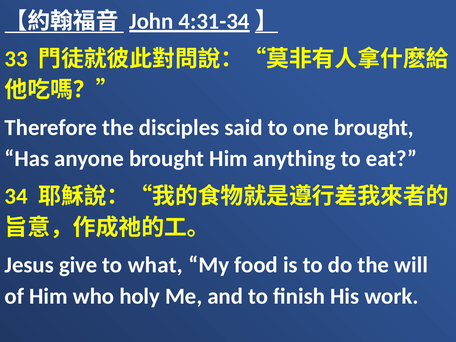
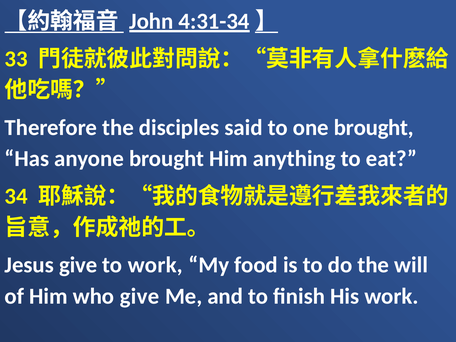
to what: what -> work (155, 265)
who holy: holy -> give (140, 296)
